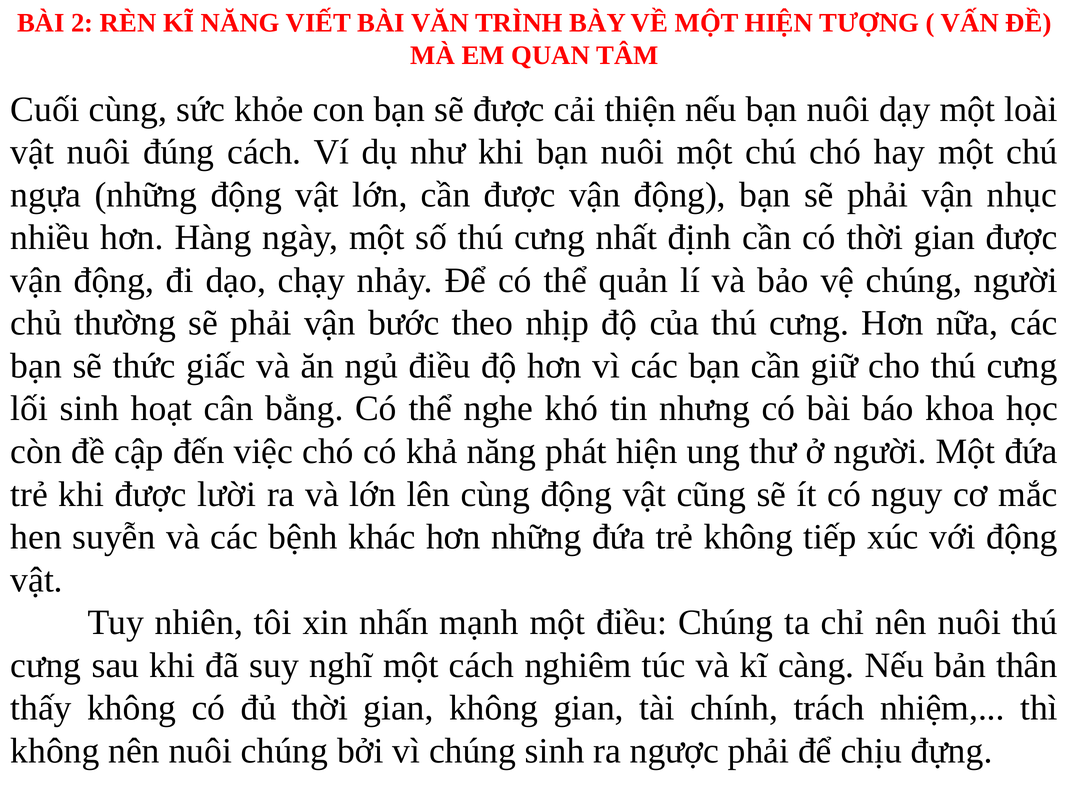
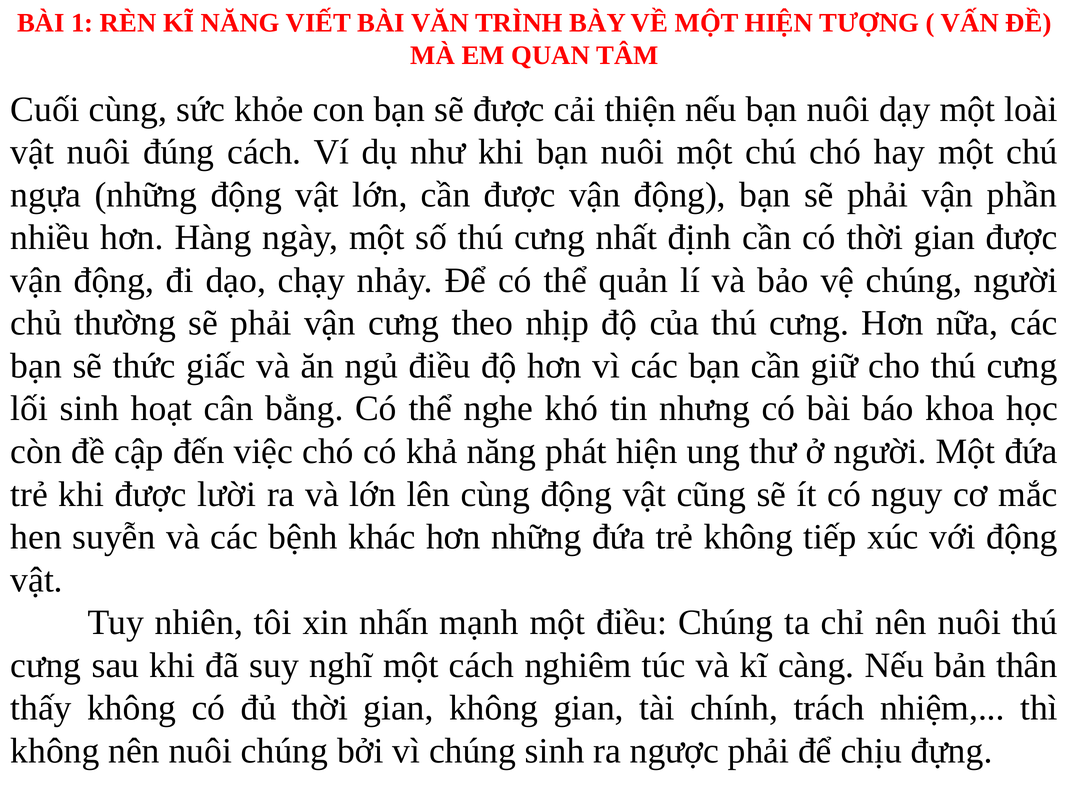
2: 2 -> 1 (82, 23)
nhục: nhục -> phần (1022, 195)
vận bước: bước -> cưng (404, 323)
